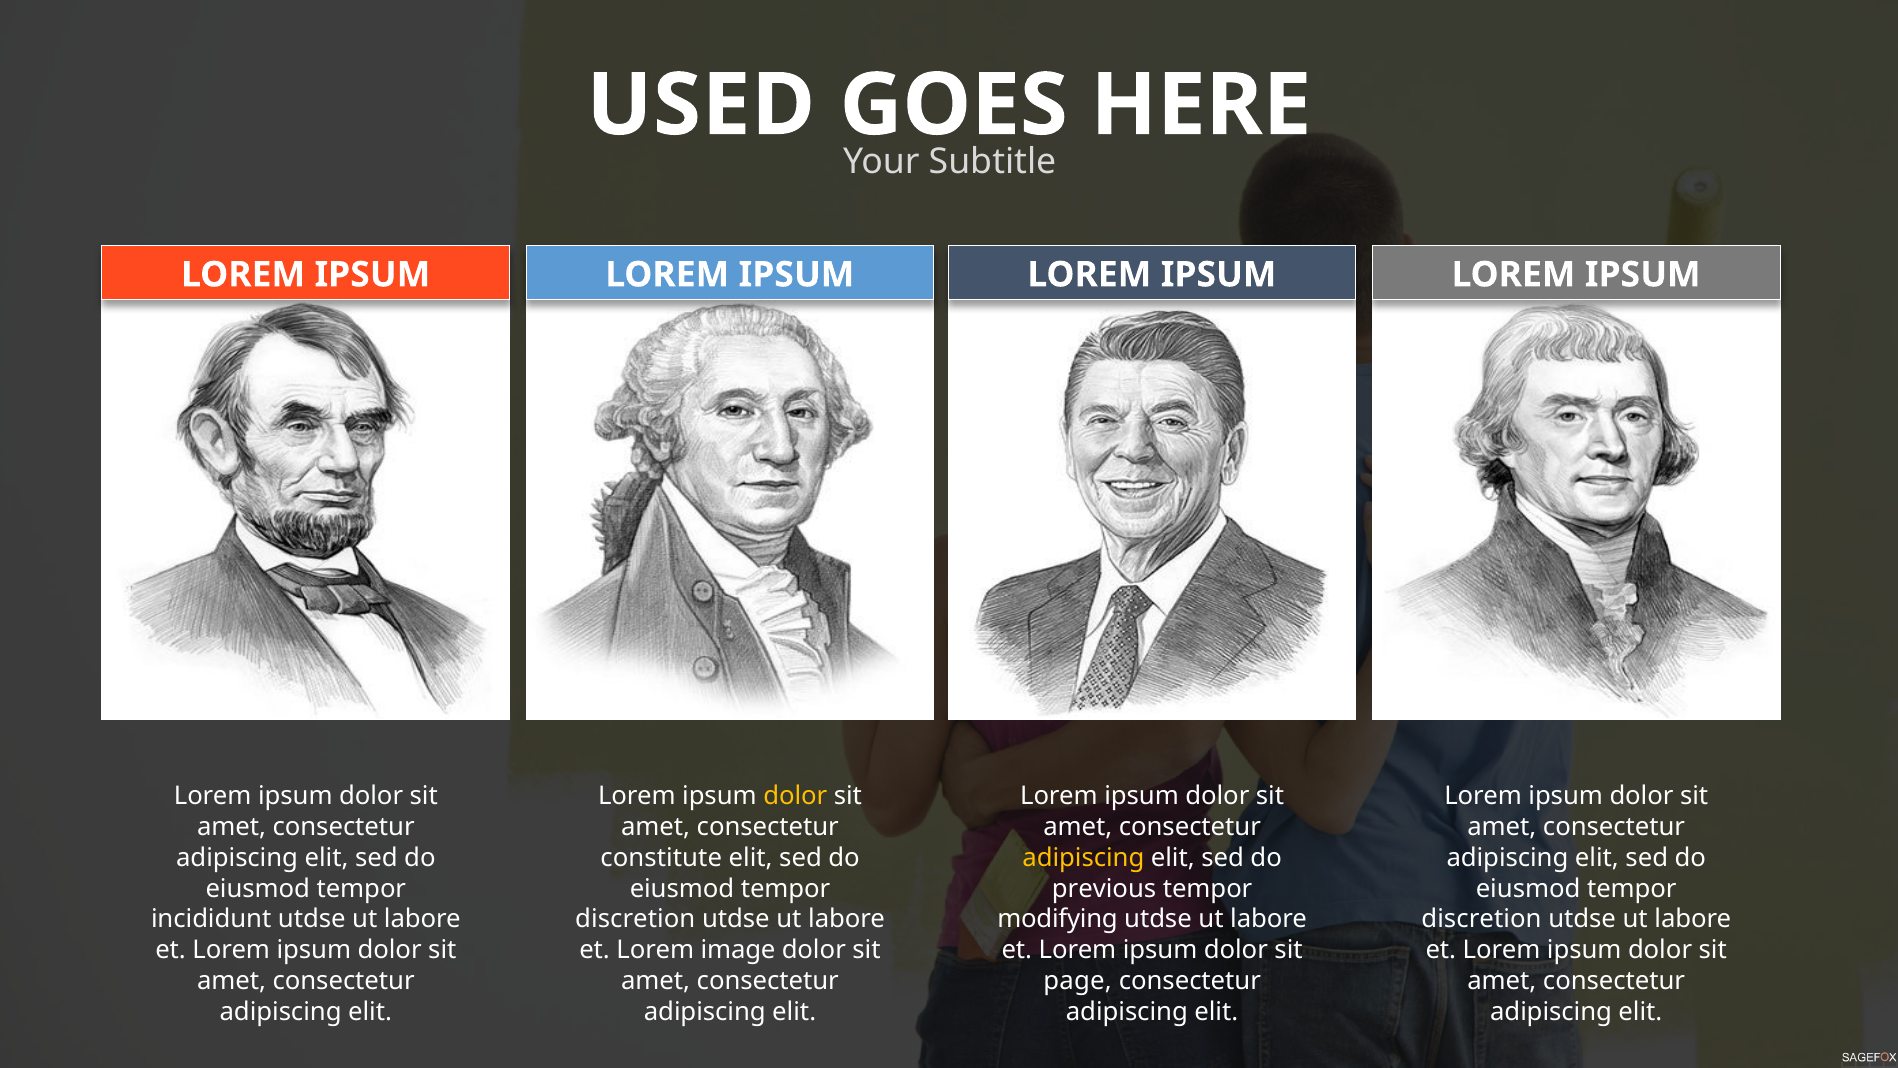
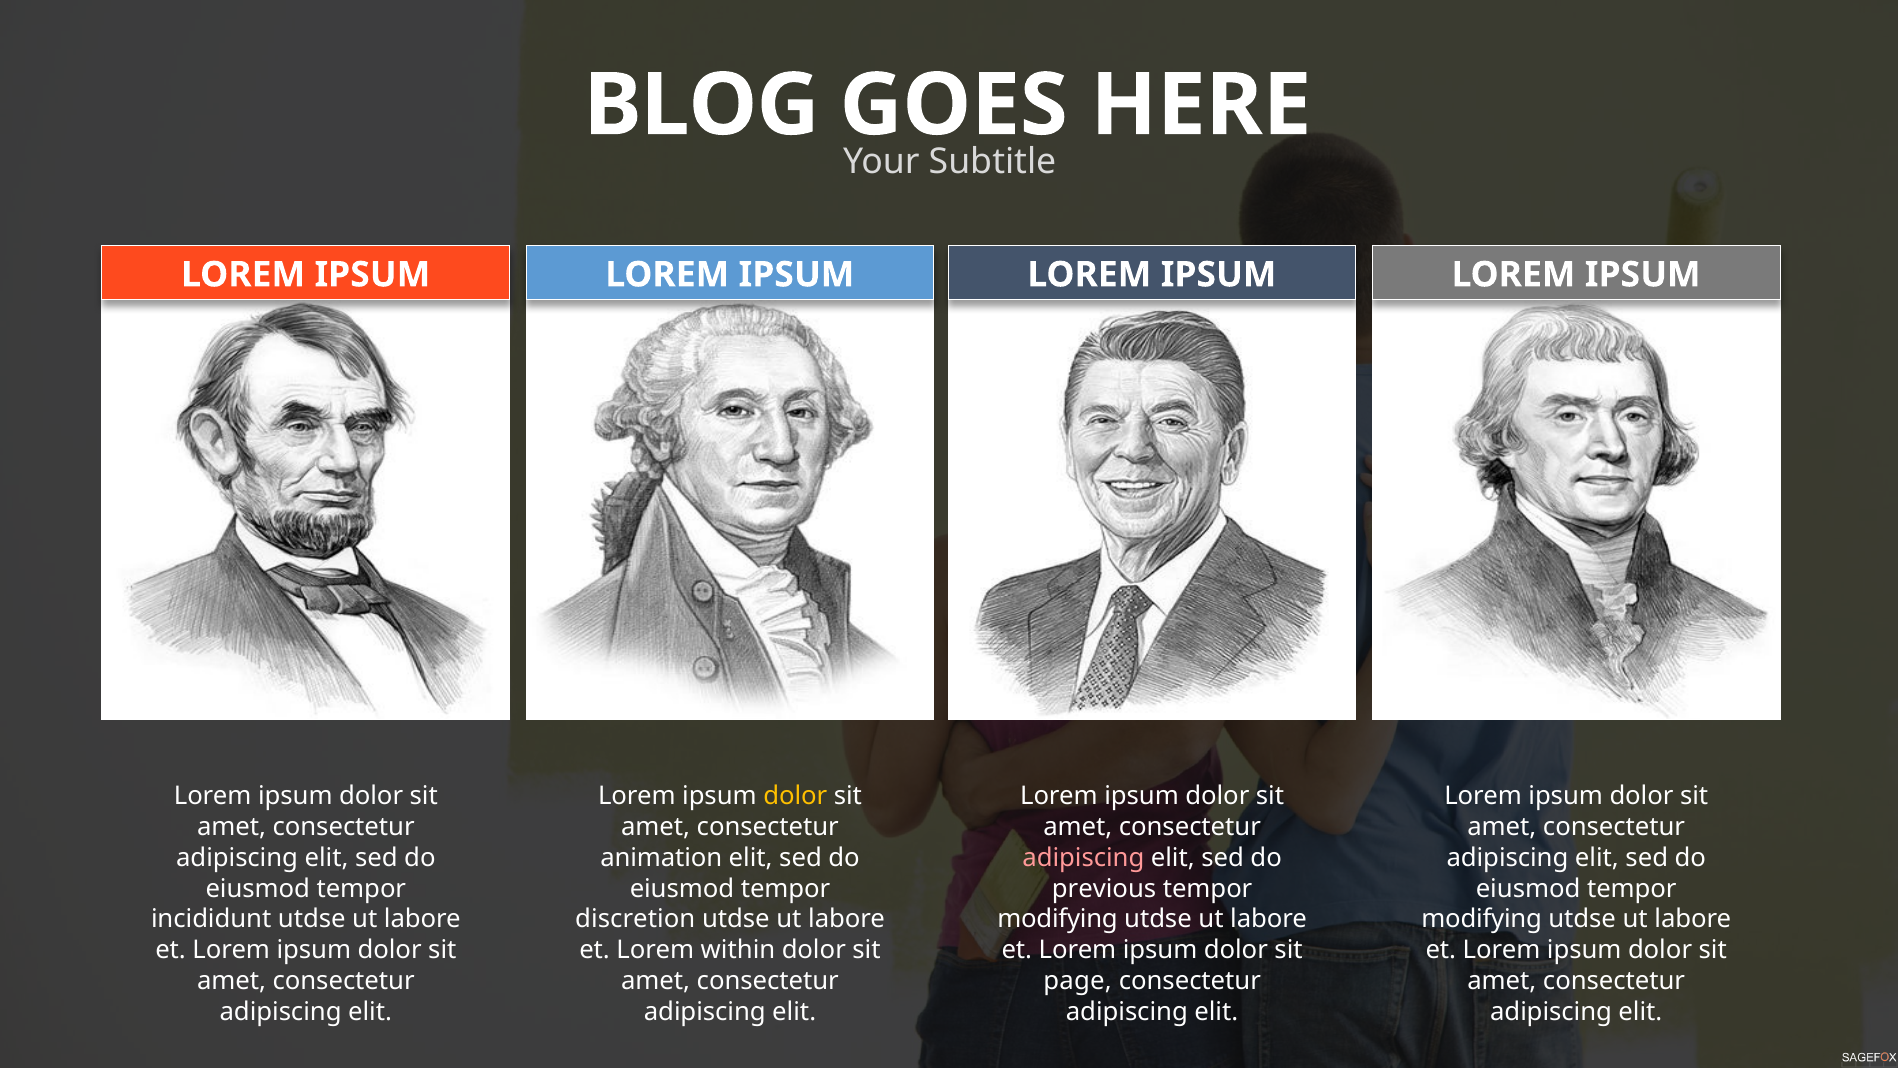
USED: USED -> BLOG (702, 105)
constitute: constitute -> animation (661, 857)
adipiscing colour: yellow -> pink (1083, 857)
discretion: discretion -> modifying (1482, 919)
image: image -> within (738, 950)
